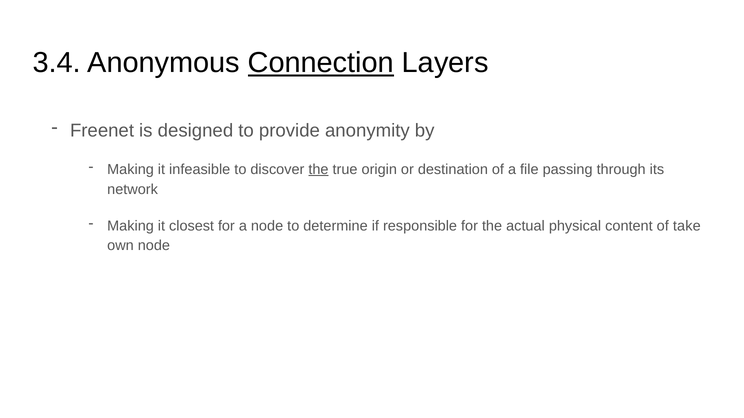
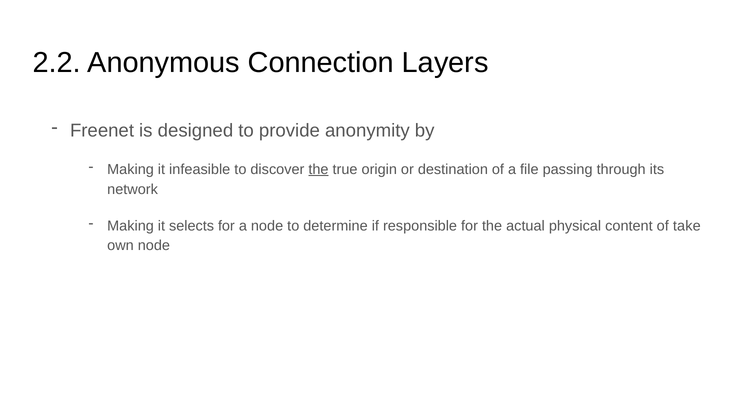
3.4: 3.4 -> 2.2 (57, 63)
Connection underline: present -> none (321, 63)
closest: closest -> selects (192, 226)
